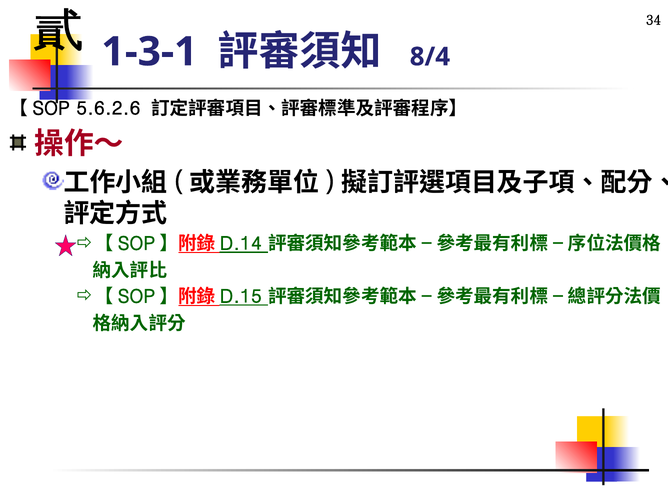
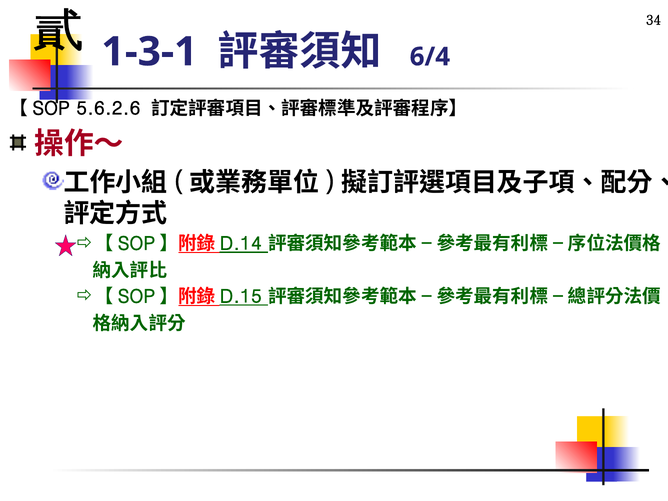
8/4: 8/4 -> 6/4 (430, 57)
